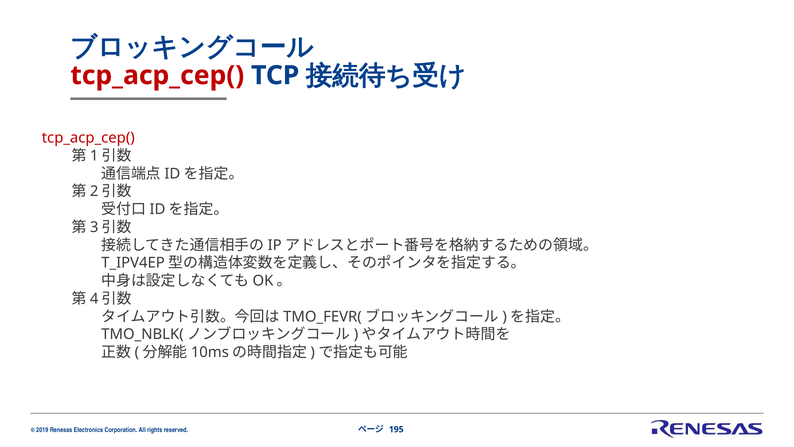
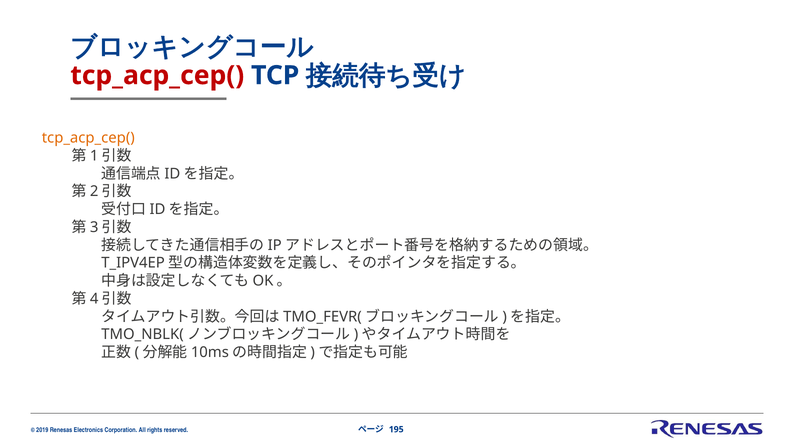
tcp_acp_cep( colour: red -> orange (88, 138)
